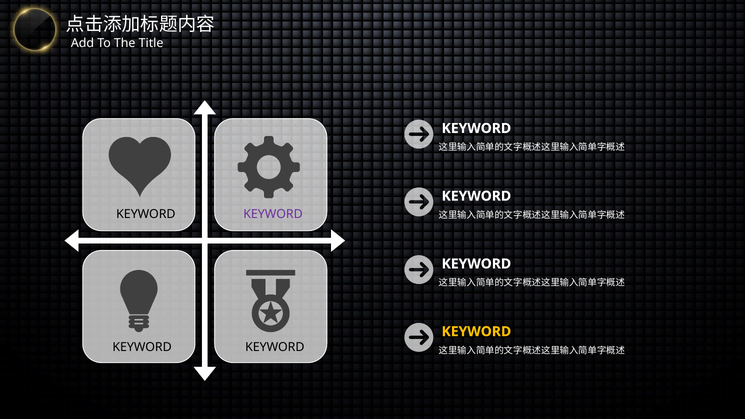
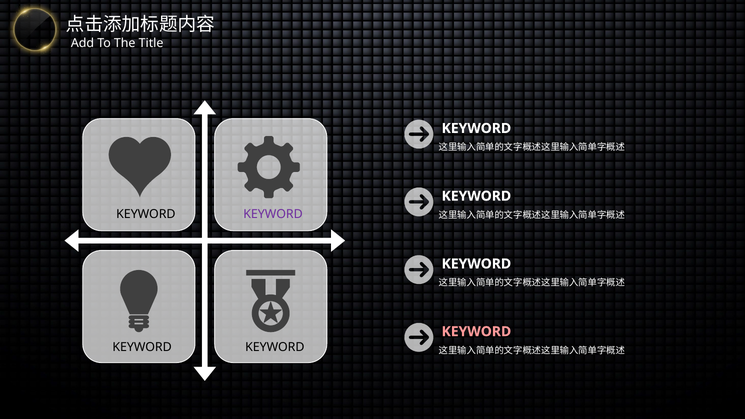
KEYWORD colour: yellow -> pink (476, 332)
